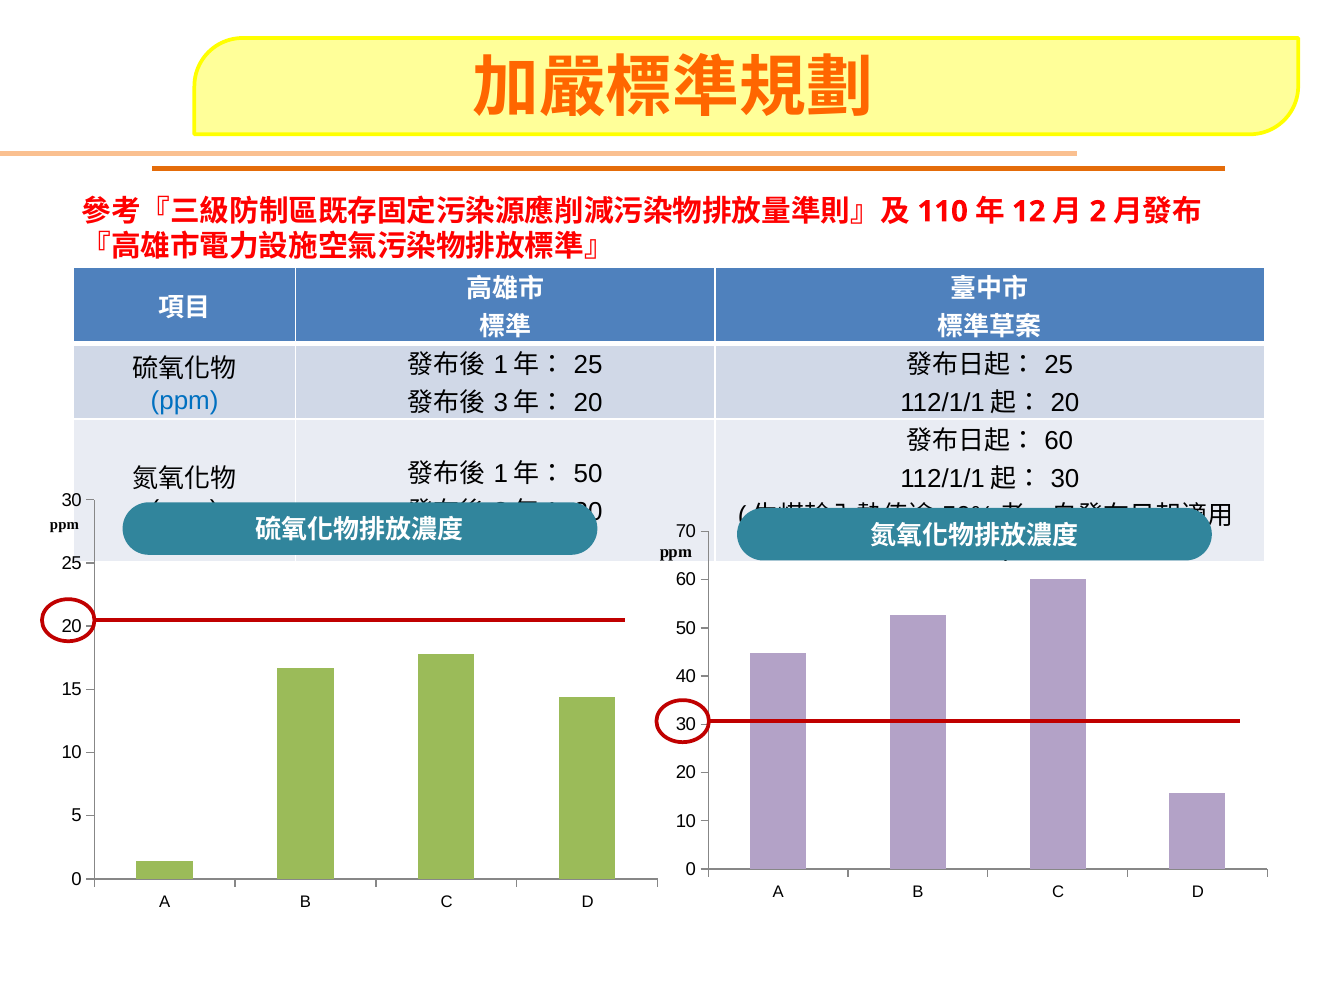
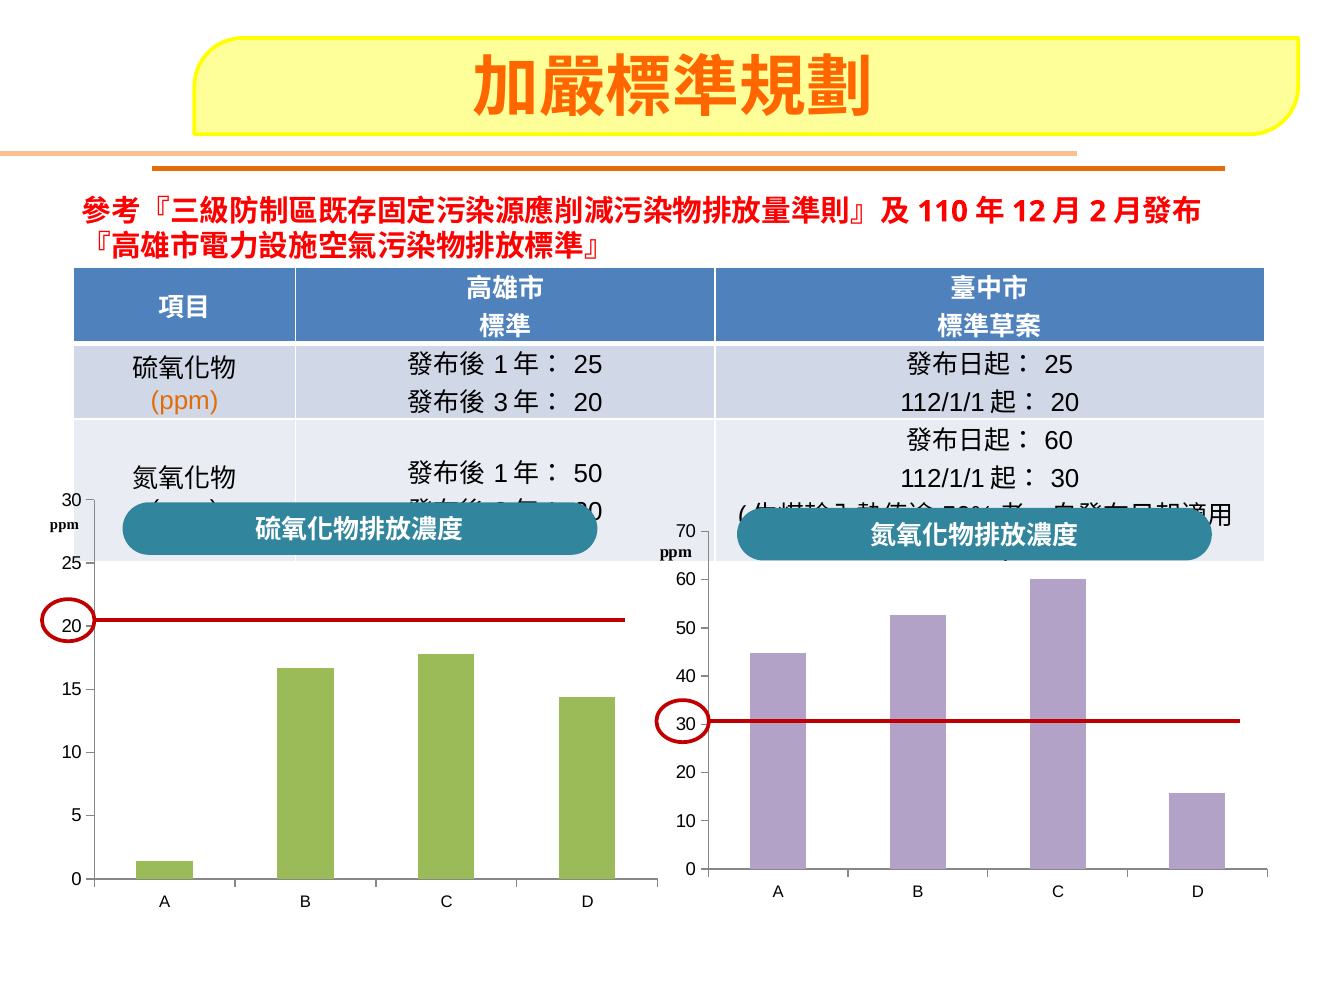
ppm colour: blue -> orange (185, 401)
